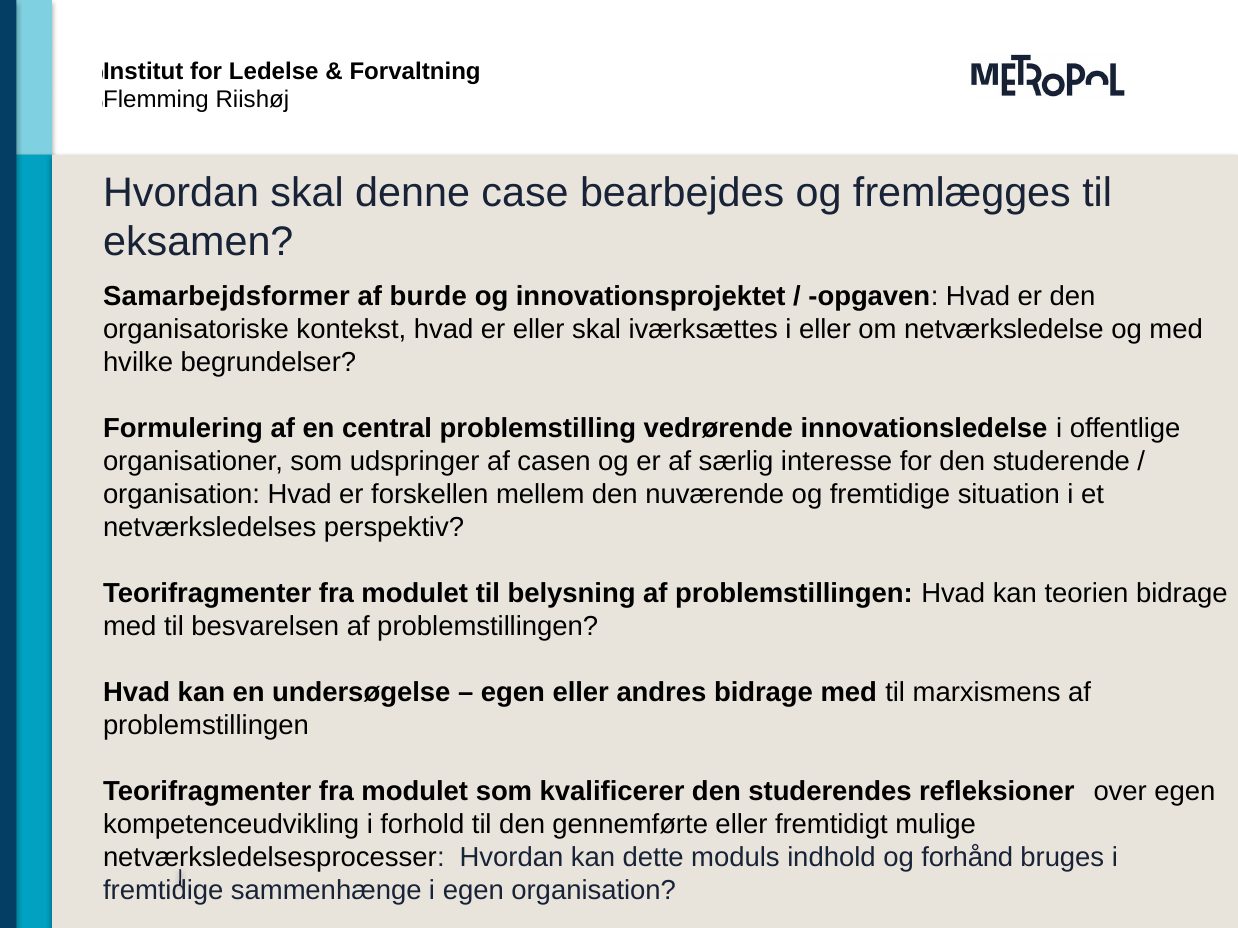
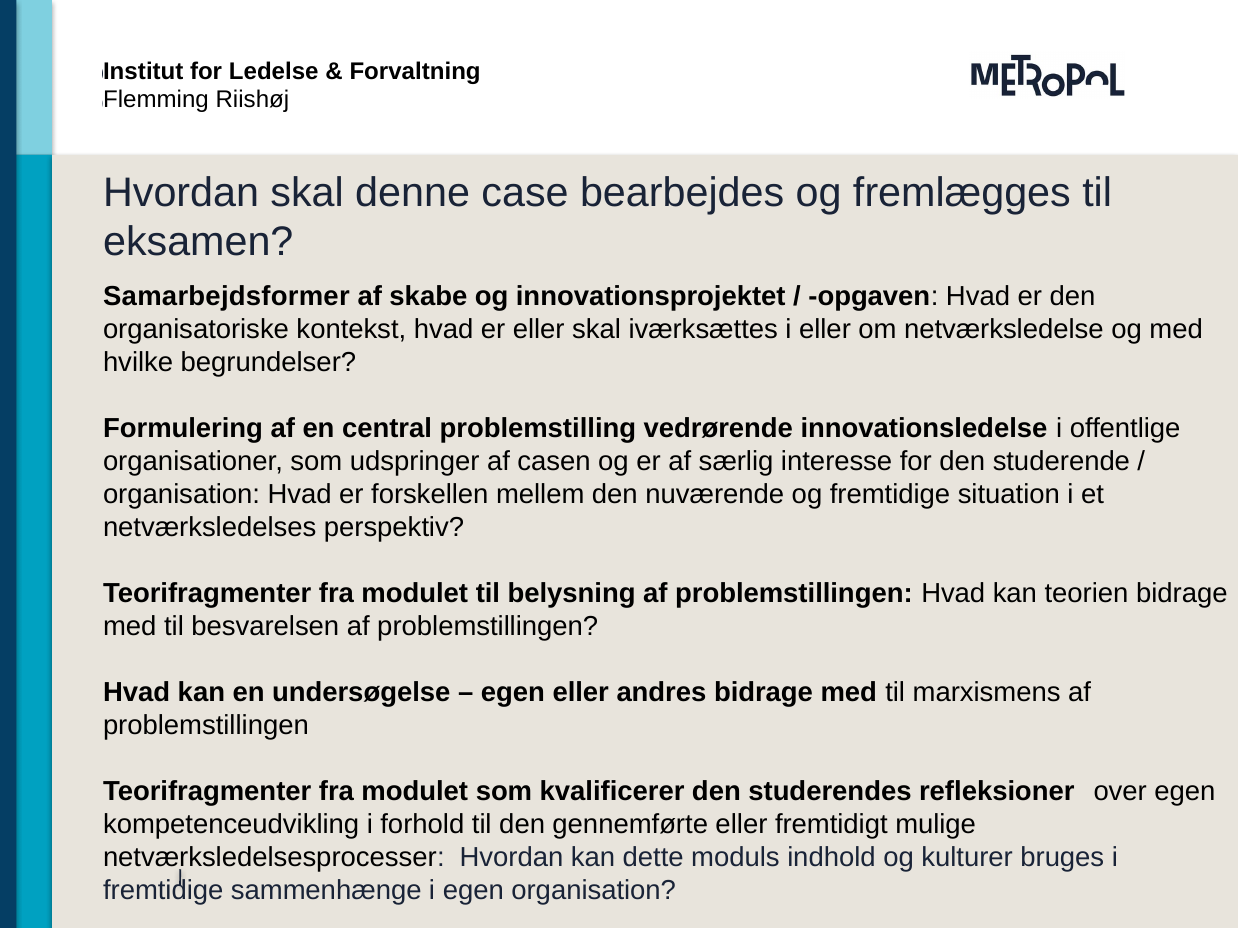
burde: burde -> skabe (428, 297)
forhånd: forhånd -> kulturer (967, 858)
